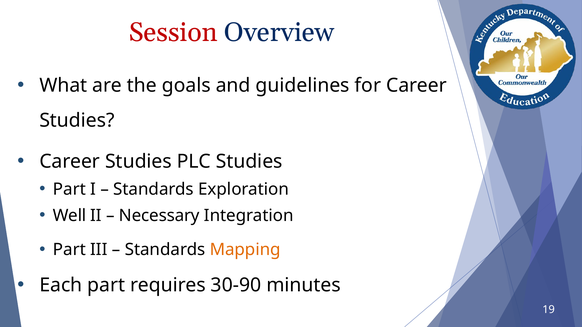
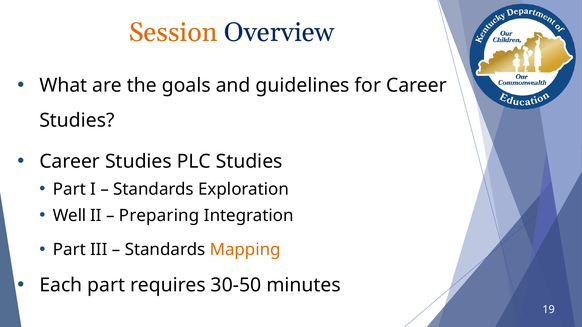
Session colour: red -> orange (173, 32)
Necessary: Necessary -> Preparing (159, 216)
30-90: 30-90 -> 30-50 (236, 285)
